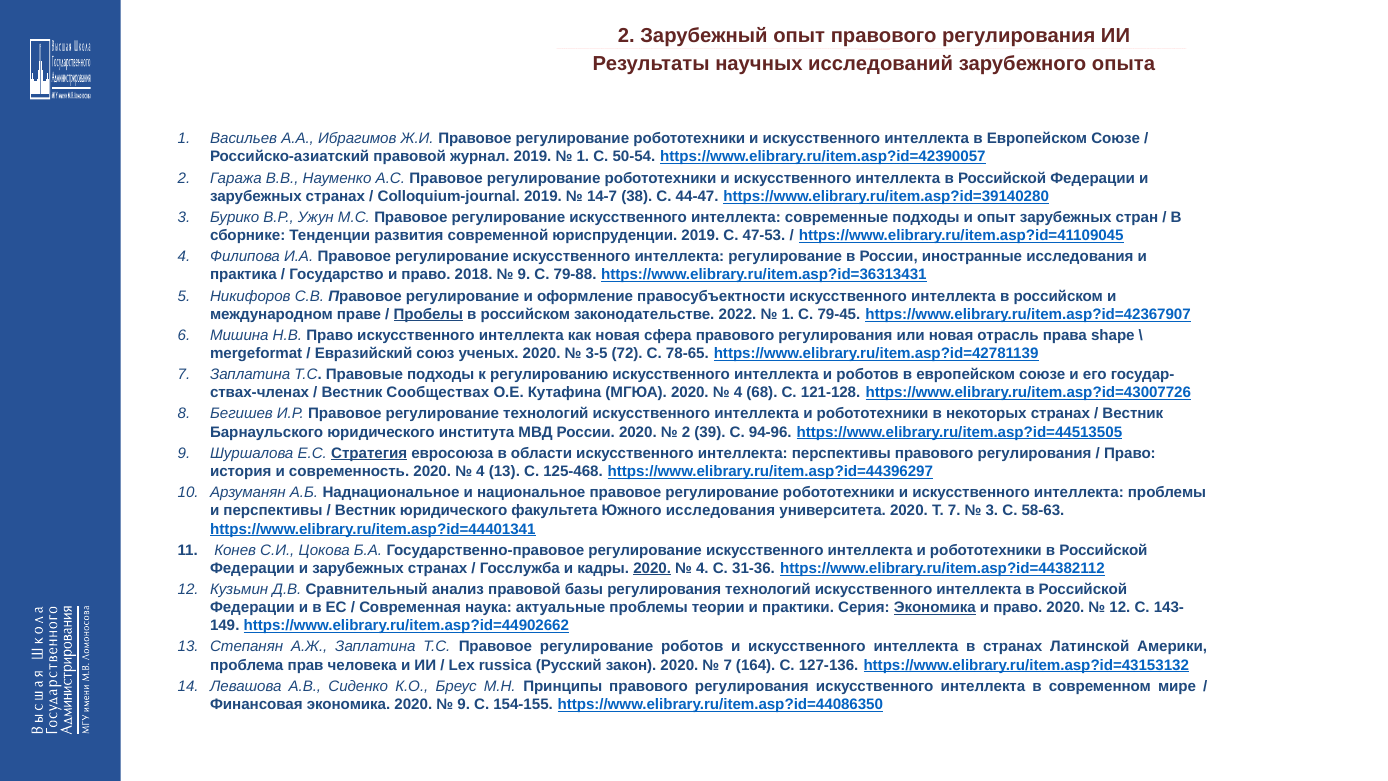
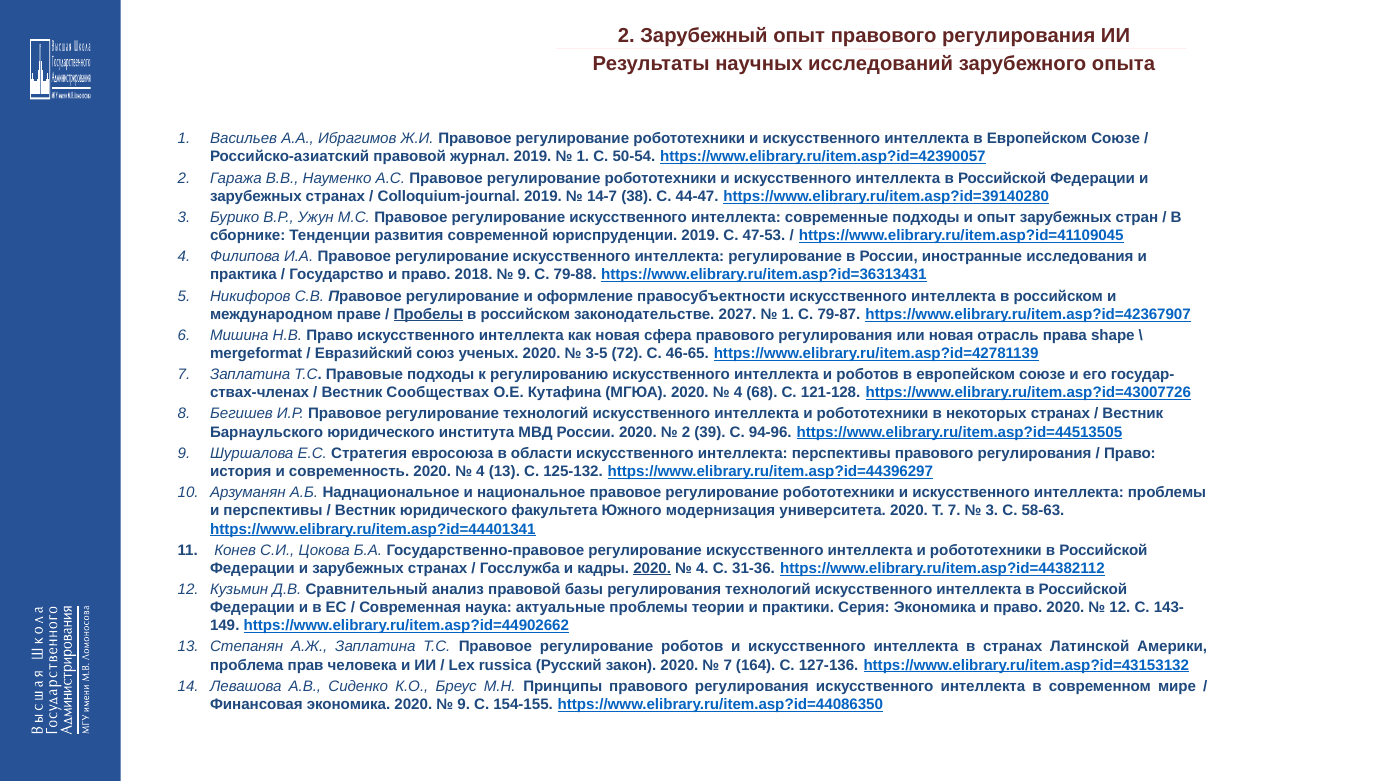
2022: 2022 -> 2027 (738, 314)
79-45: 79-45 -> 79-87 (839, 314)
78-65: 78-65 -> 46-65 (687, 353)
Стратегия underline: present -> none (369, 453)
125-468: 125-468 -> 125-132 (573, 471)
Южного исследования: исследования -> модернизация (721, 511)
Экономика underline: present -> none (935, 607)
